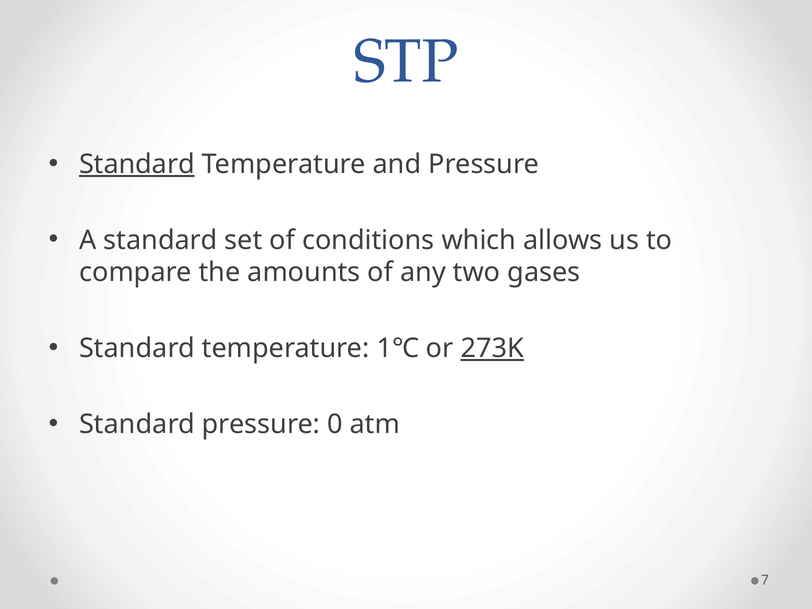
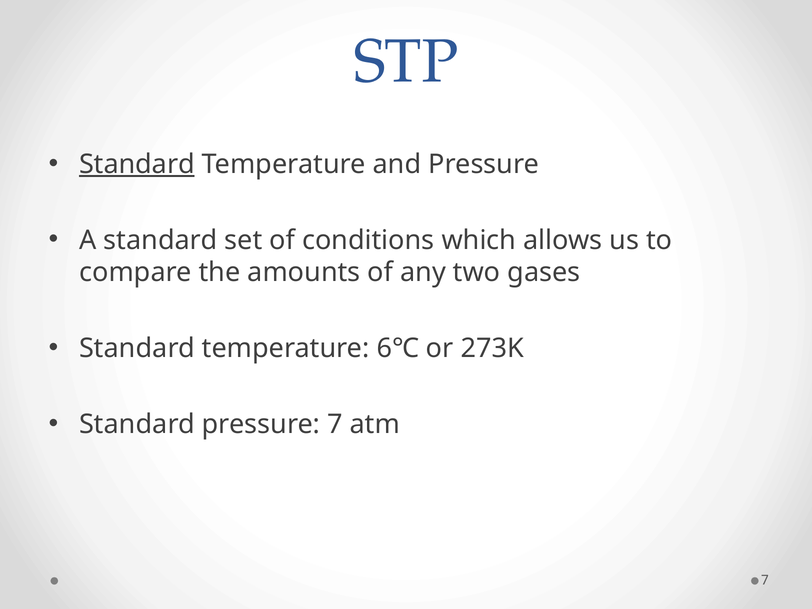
1℃: 1℃ -> 6℃ (398, 348)
273K underline: present -> none (492, 348)
pressure 0: 0 -> 7 (335, 424)
